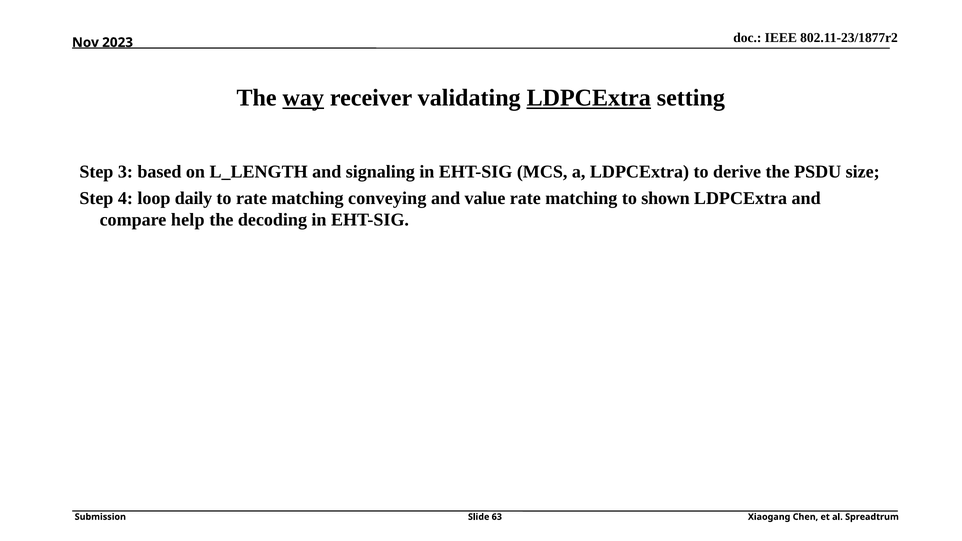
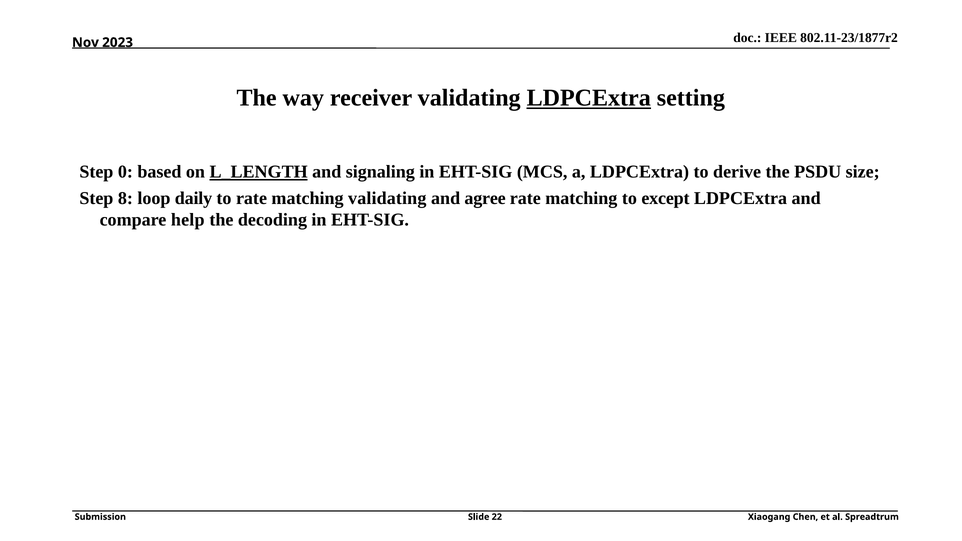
way underline: present -> none (303, 98)
3: 3 -> 0 (125, 172)
L_LENGTH underline: none -> present (259, 172)
4: 4 -> 8 (125, 198)
matching conveying: conveying -> validating (387, 198)
value: value -> agree (485, 198)
shown: shown -> except (666, 198)
63: 63 -> 22 (497, 517)
